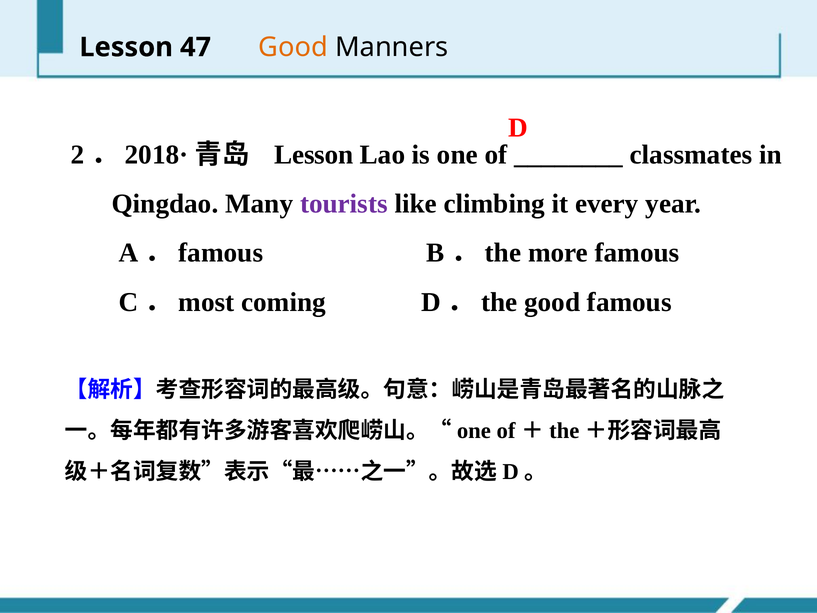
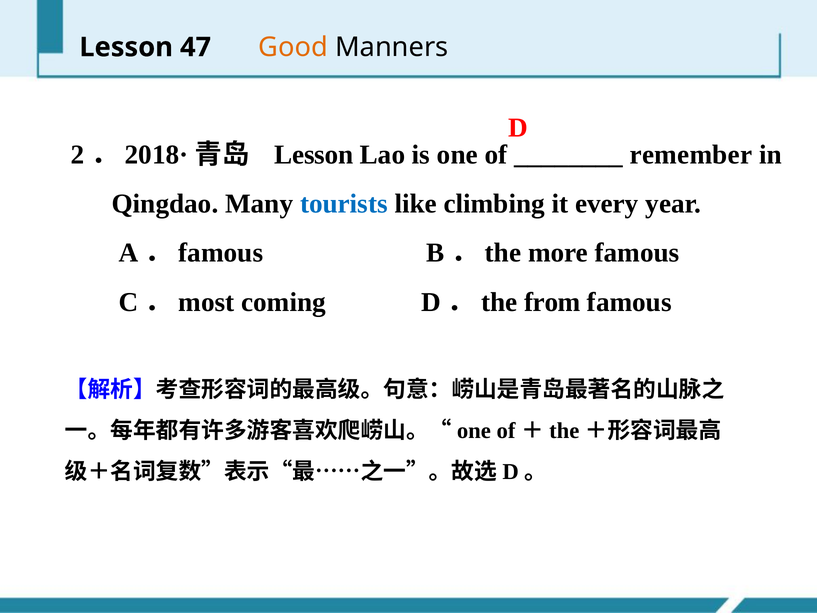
classmates: classmates -> remember (691, 155)
tourists colour: purple -> blue (344, 204)
D．the good: good -> from (552, 302)
